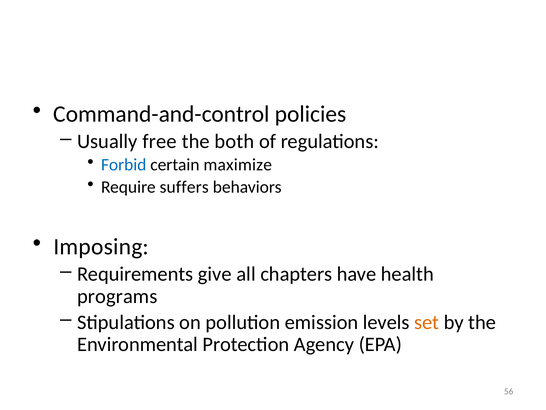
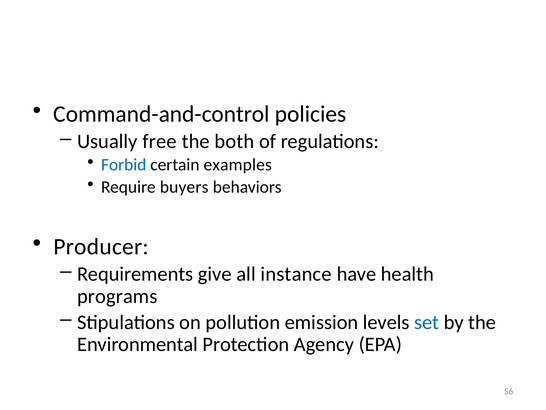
maximize: maximize -> examples (238, 165)
suffers: suffers -> buyers (184, 187)
Imposing: Imposing -> Producer (101, 247)
chapters: chapters -> instance (296, 274)
set colour: orange -> blue (427, 322)
